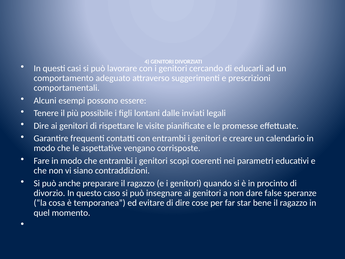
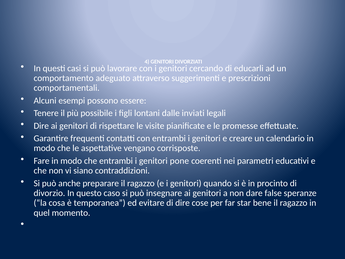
scopi: scopi -> pone (179, 161)
